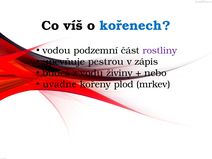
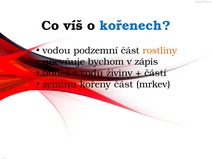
rostliny colour: purple -> orange (160, 50)
pestrou: pestrou -> bychom (106, 62)
nebo: nebo -> částí (155, 73)
uvadne: uvadne -> zeminu (60, 84)
kořeny plod: plod -> část (124, 84)
